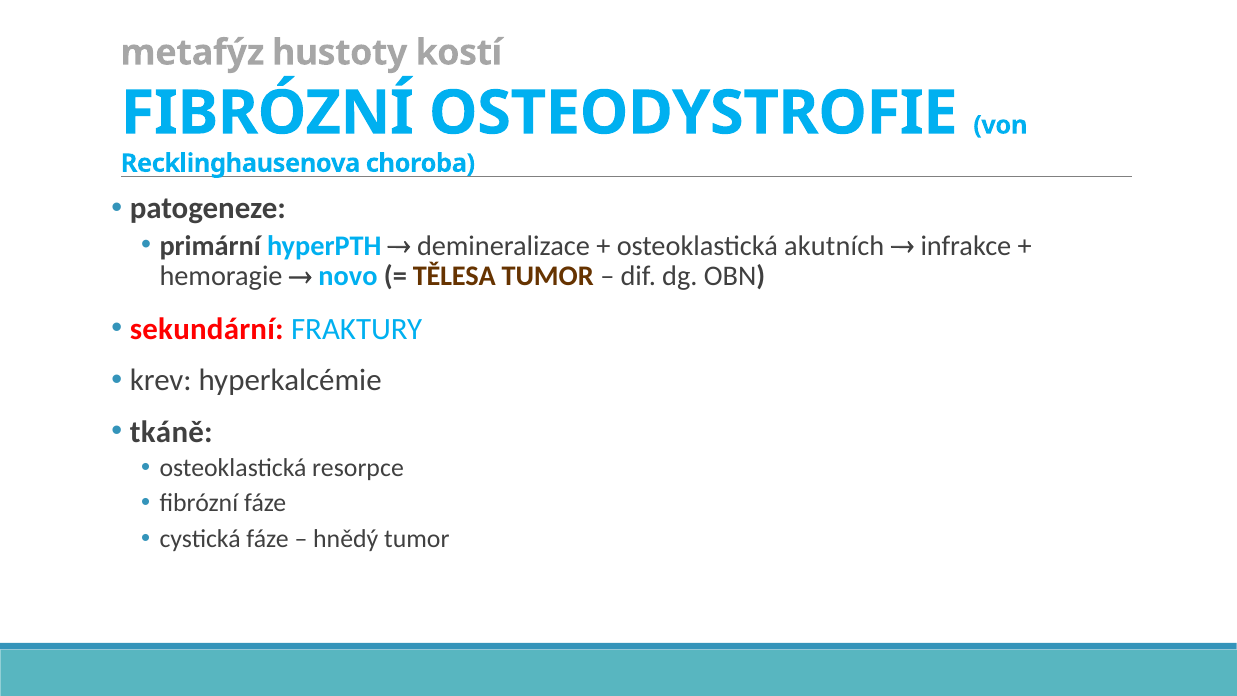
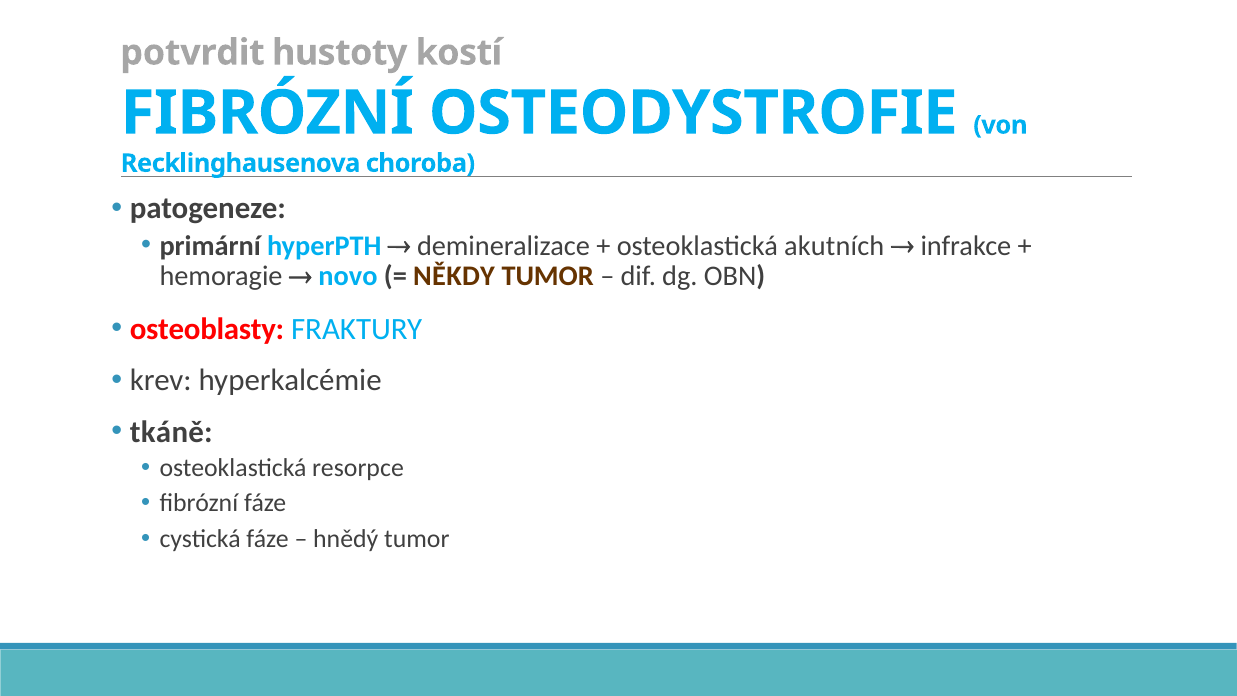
metafýz: metafýz -> potvrdit (193, 53)
TĚLESA: TĚLESA -> NĚKDY (454, 276)
sekundární: sekundární -> osteoblasty (207, 329)
